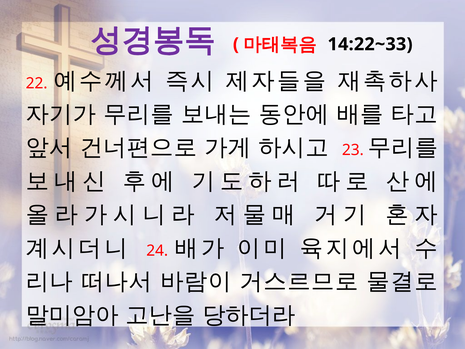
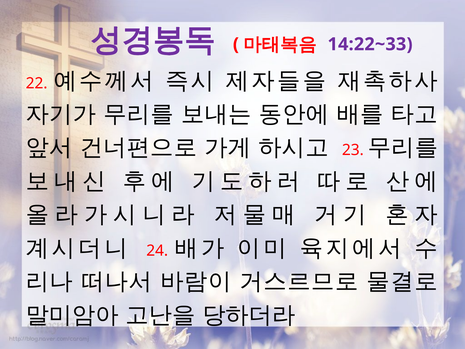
14:22~33 colour: black -> purple (370, 44)
